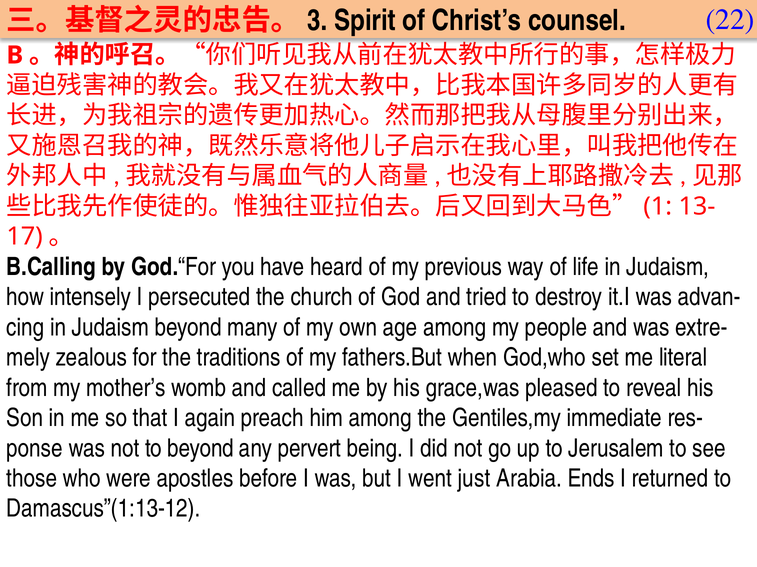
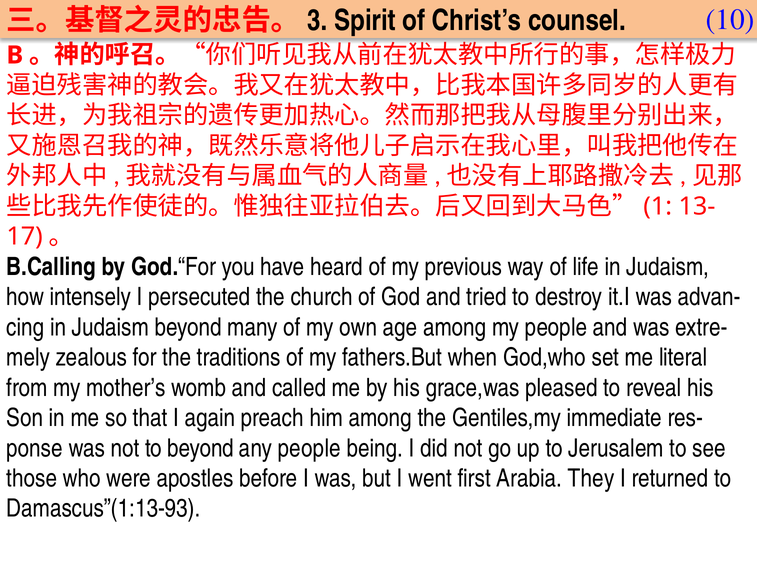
22: 22 -> 10 (730, 20)
any pervert: pervert -> people (309, 449)
just: just -> first (474, 479)
Ends: Ends -> They (591, 479)
Damascus”(1:13-12: Damascus”(1:13-12 -> Damascus”(1:13-93 (104, 509)
